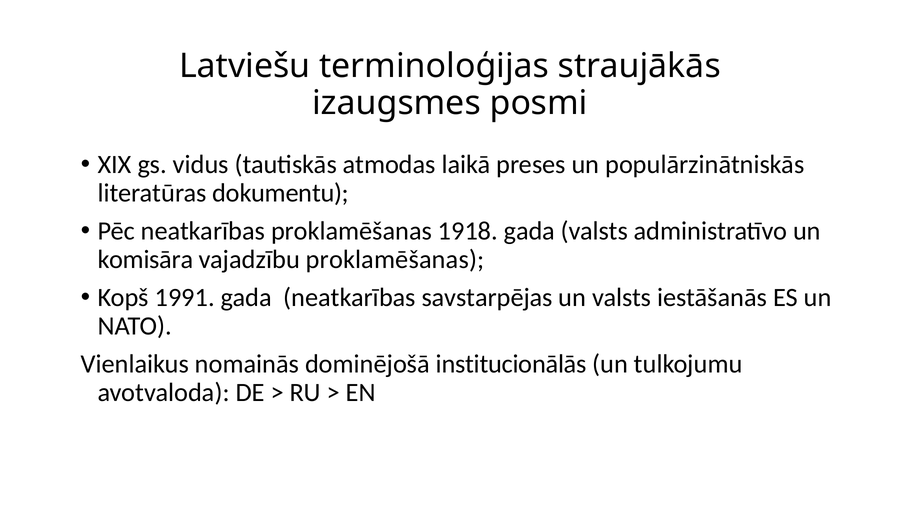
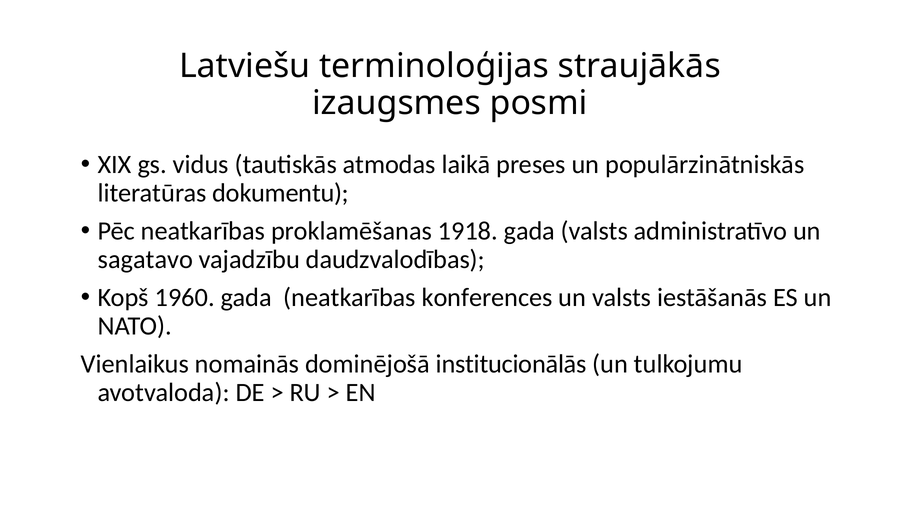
komisāra: komisāra -> sagatavo (145, 259)
vajadzību proklamēšanas: proklamēšanas -> daudzvalodības (395, 259)
1991: 1991 -> 1960 (185, 297)
savstarpējas: savstarpējas -> konferences (487, 297)
